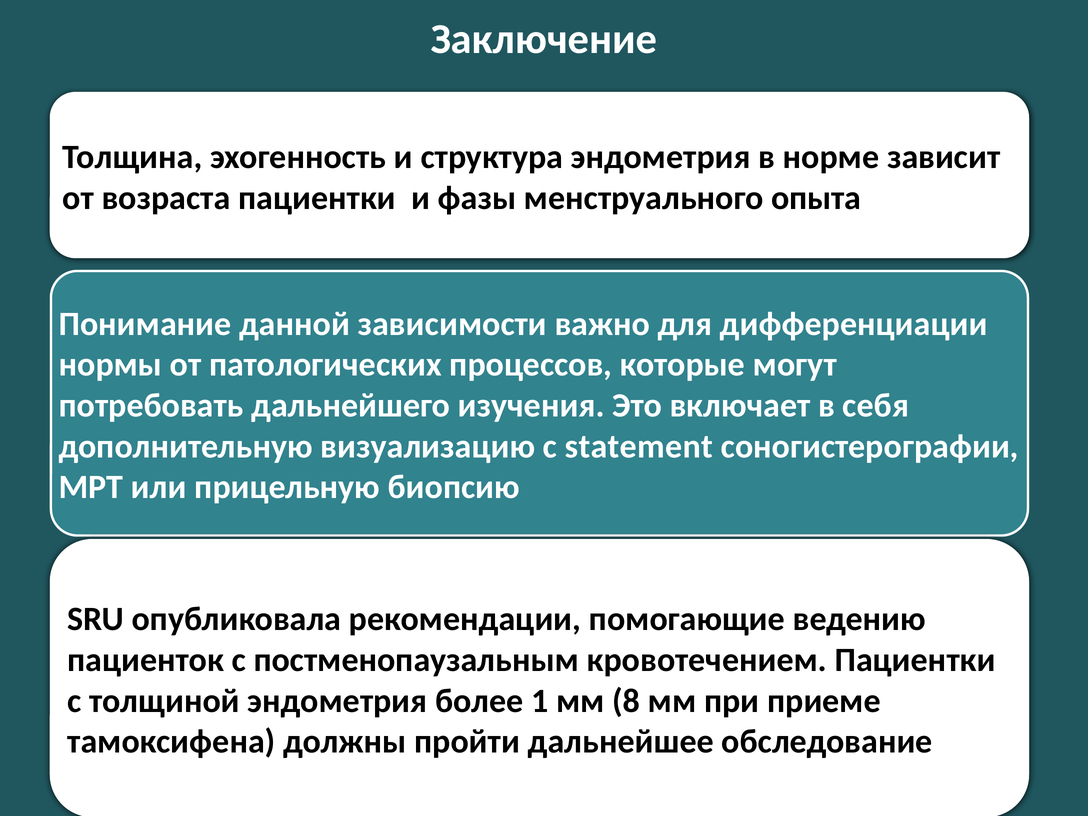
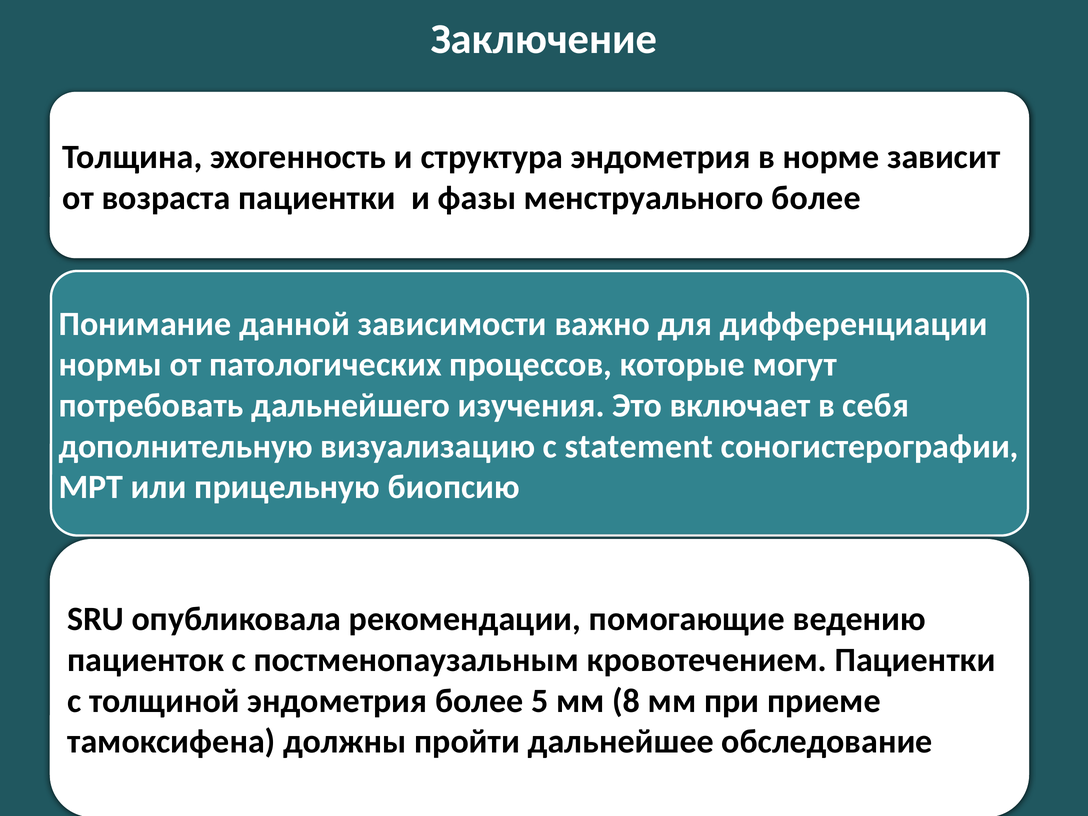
менструального опыта: опыта -> более (816, 198)
1: 1 -> 5 (540, 701)
